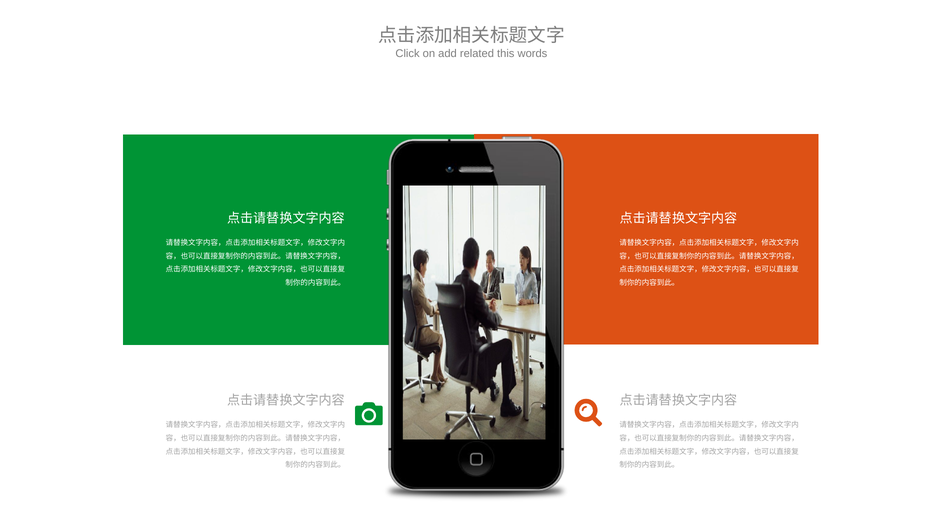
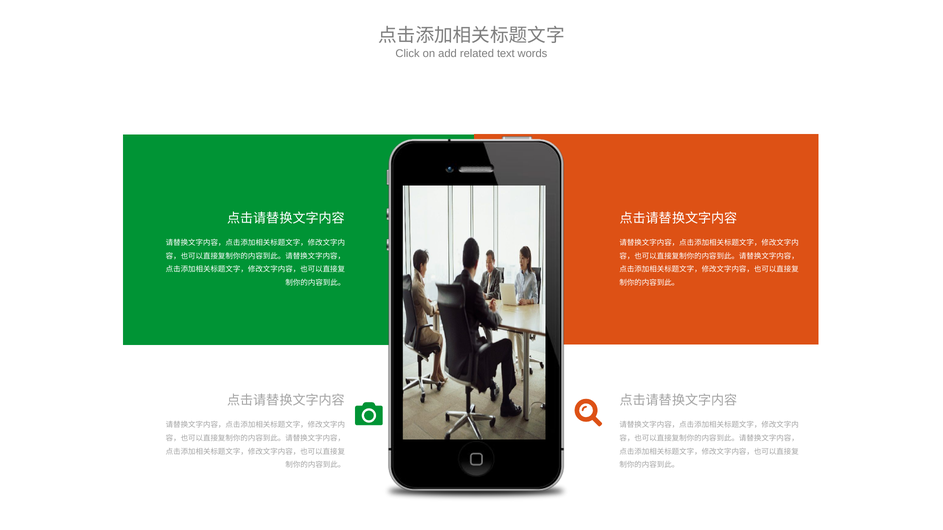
this: this -> text (506, 54)
